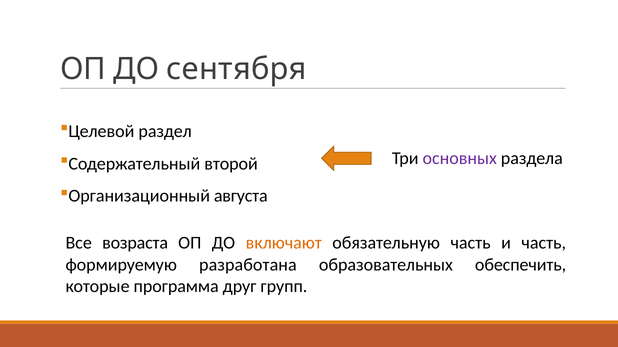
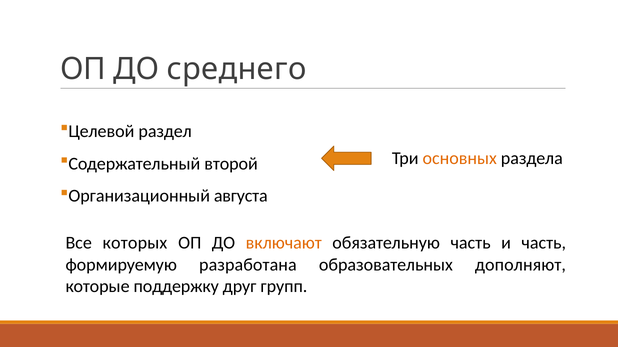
сентября: сентября -> среднего (237, 69)
основных colour: purple -> orange (460, 159)
возраста: возраста -> которых (135, 243)
обеспечить: обеспечить -> дополняют (520, 265)
программа: программа -> поддержку (176, 287)
